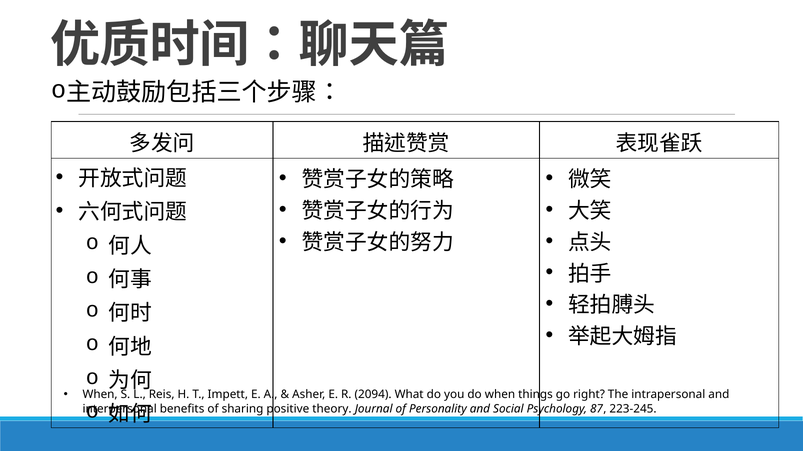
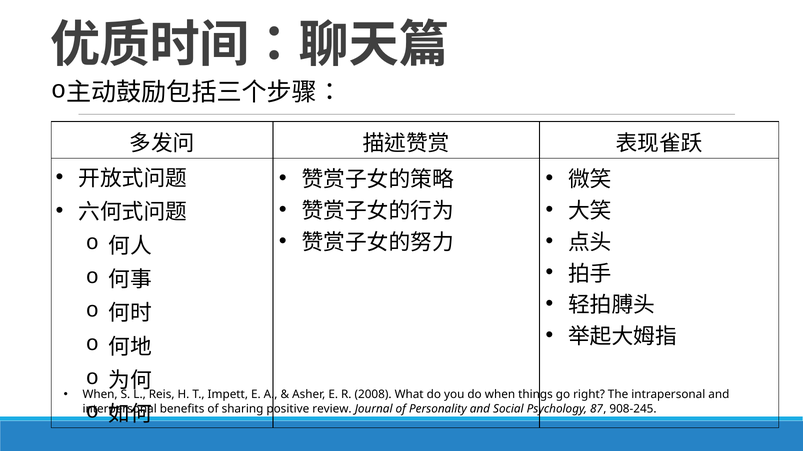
2094: 2094 -> 2008 (373, 395)
theory: theory -> review (332, 409)
223-245: 223-245 -> 908-245 (633, 409)
